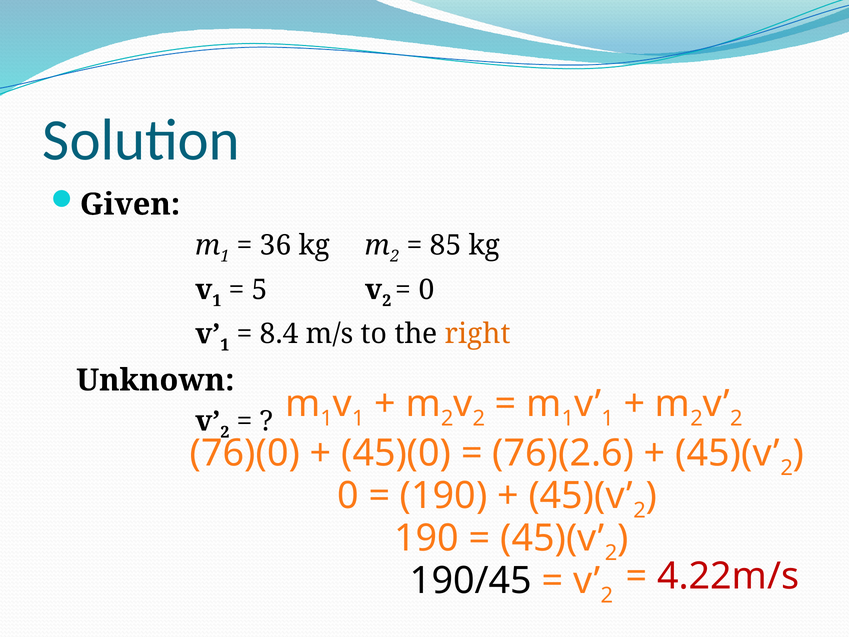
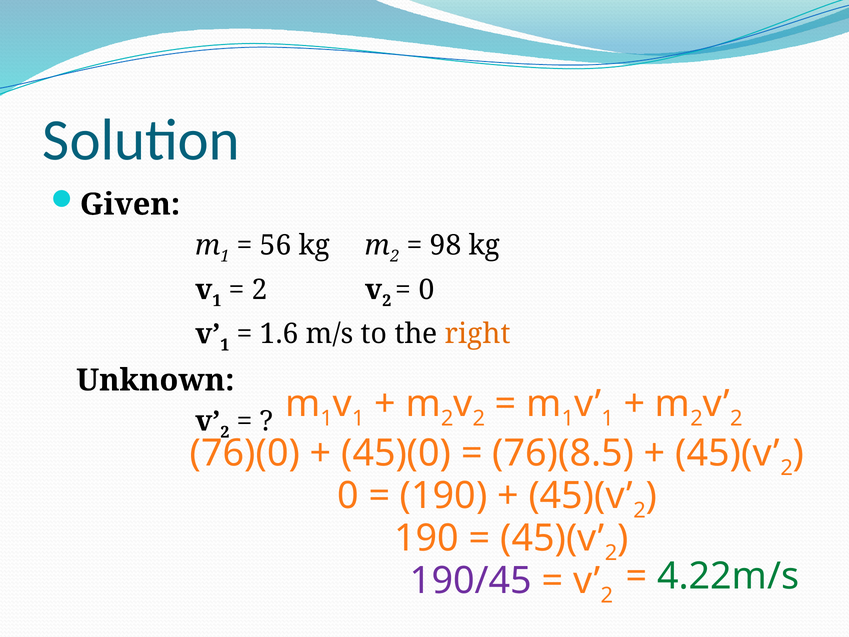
36: 36 -> 56 (276, 245)
85: 85 -> 98 (446, 245)
5: 5 -> 2 (260, 290)
8.4: 8.4 -> 1.6 (279, 334)
76)(2.6: 76)(2.6 -> 76)(8.5 (563, 453)
190/45 colour: black -> purple (471, 581)
4.22m/s colour: red -> green (728, 576)
